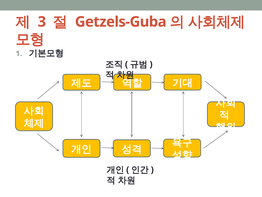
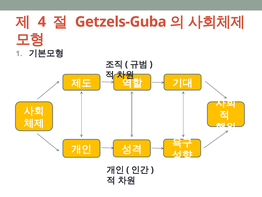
3: 3 -> 4 (42, 22)
